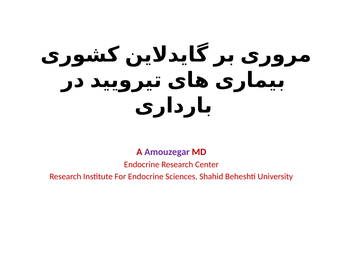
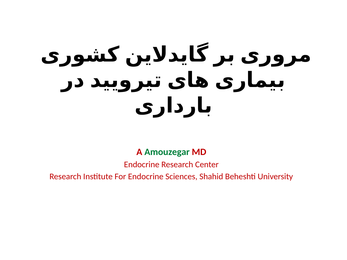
Amouzegar colour: purple -> green (167, 152)
